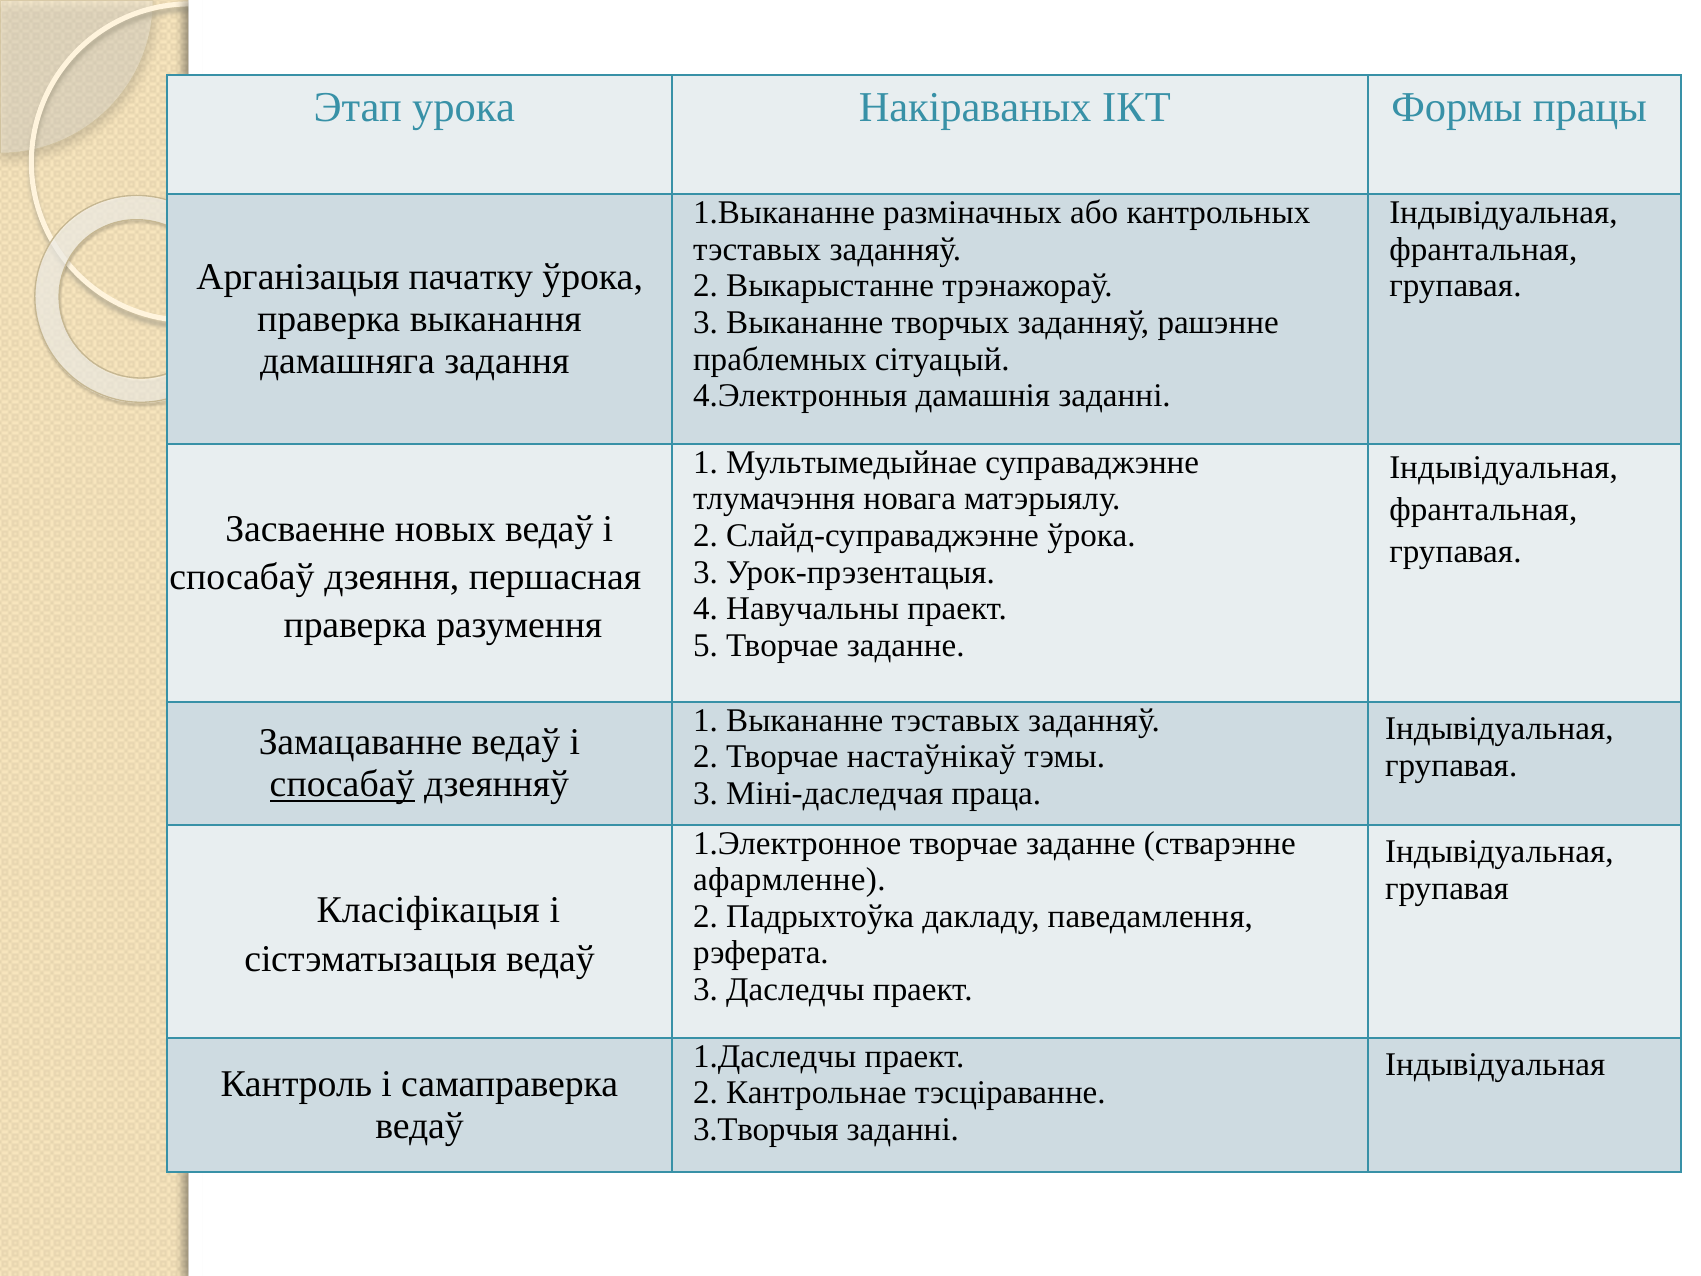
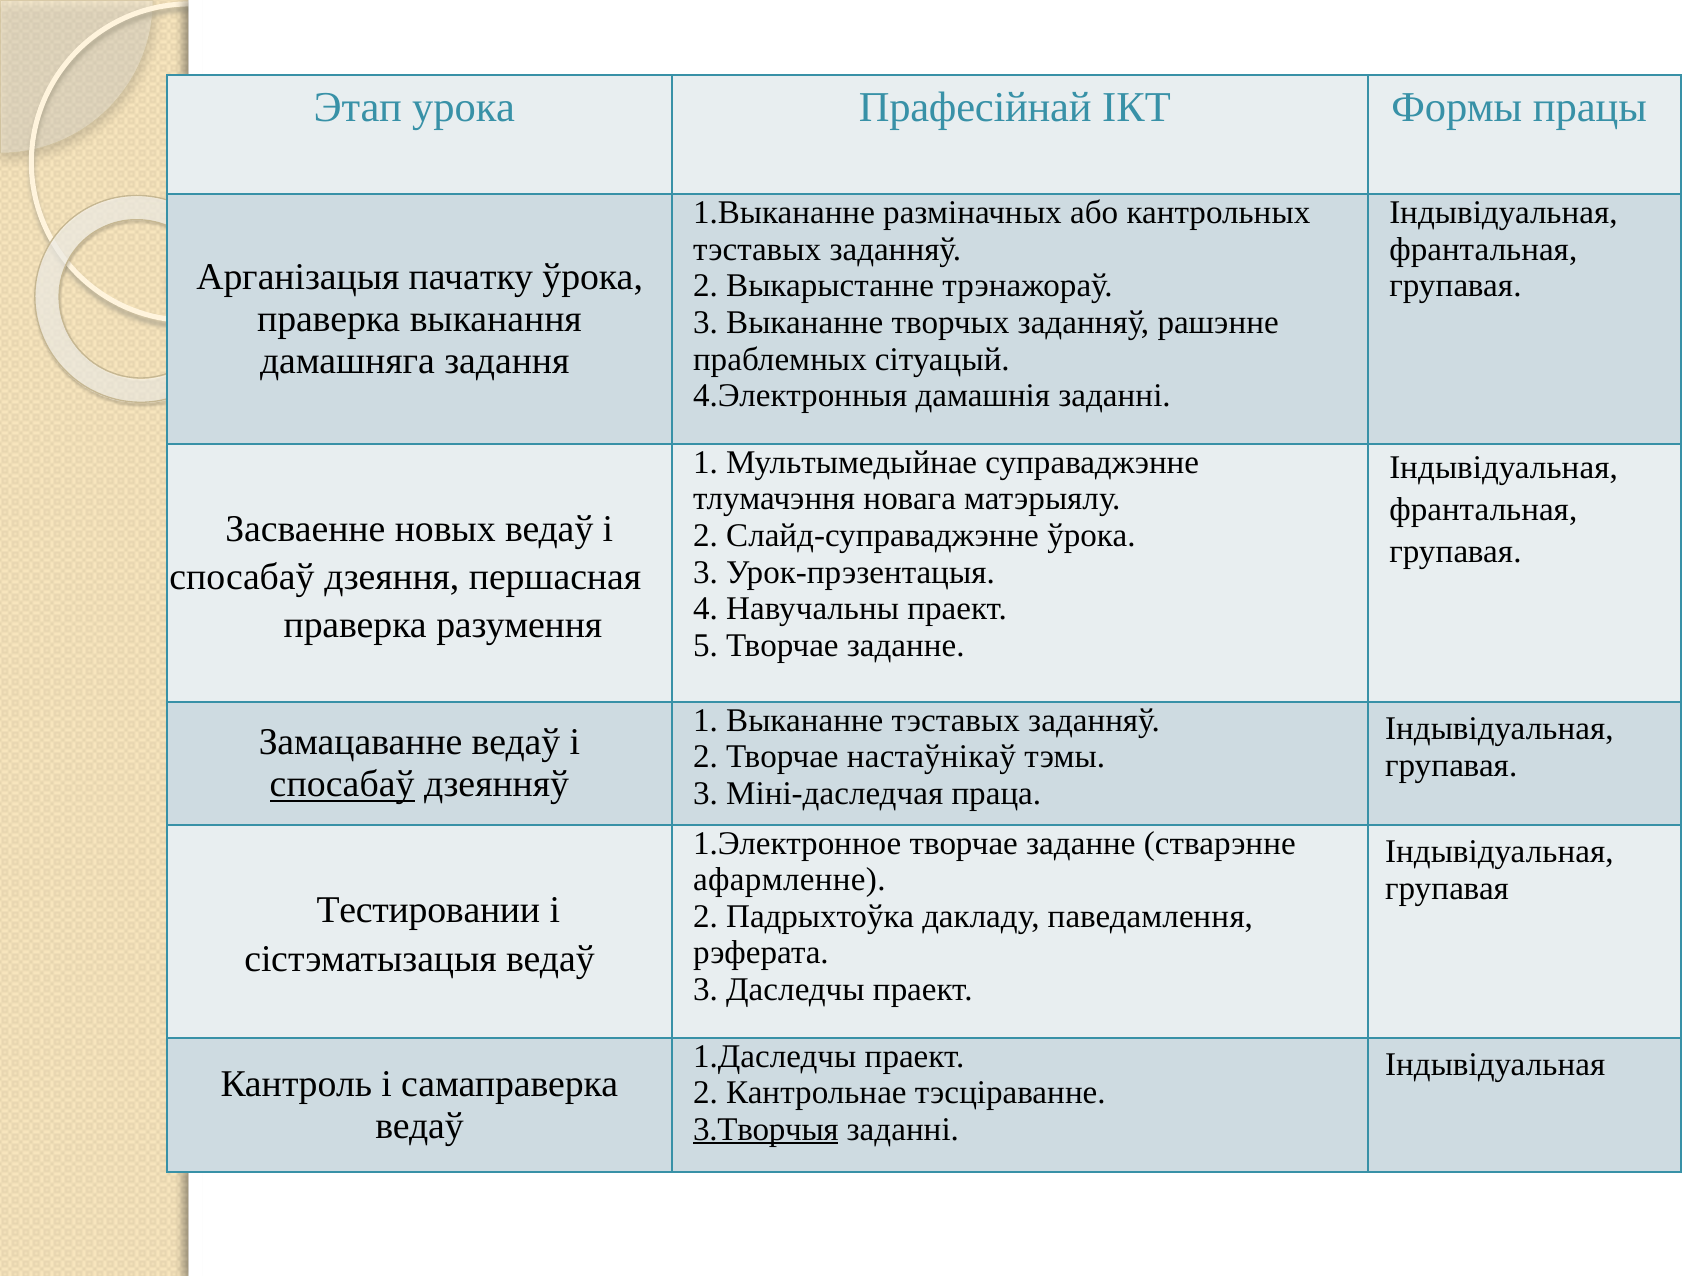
Накіраваных: Накіраваных -> Прафесійнай (975, 108)
Класіфікацыя: Класіфікацыя -> Тестировании (428, 910)
3.Творчыя underline: none -> present (766, 1129)
